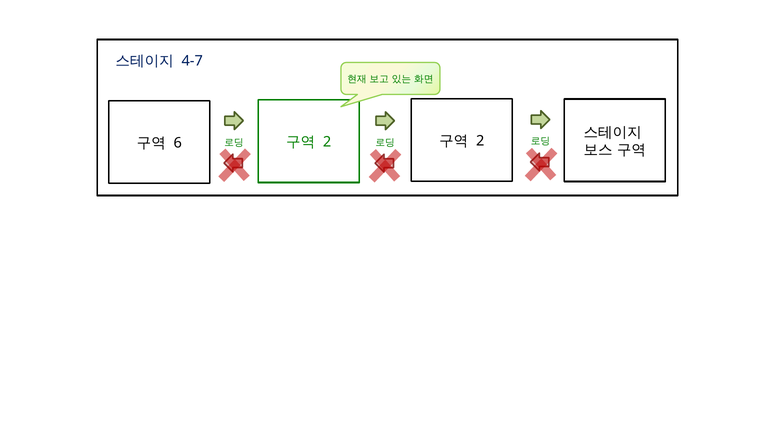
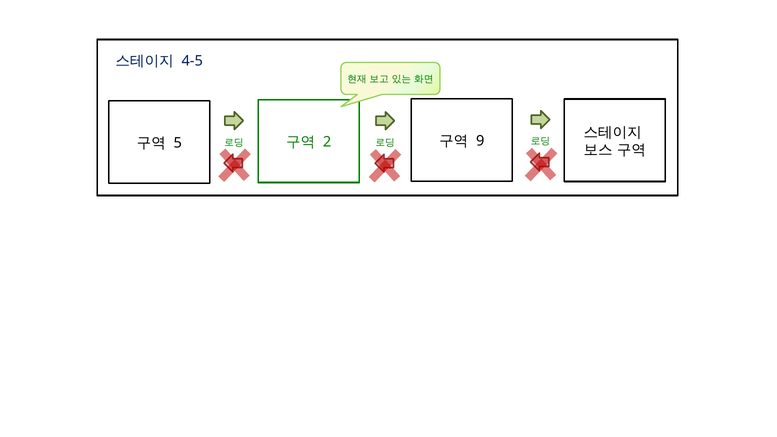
4-7: 4-7 -> 4-5 (192, 61)
2: 2 -> 9 (480, 141)
6: 6 -> 5 (178, 143)
